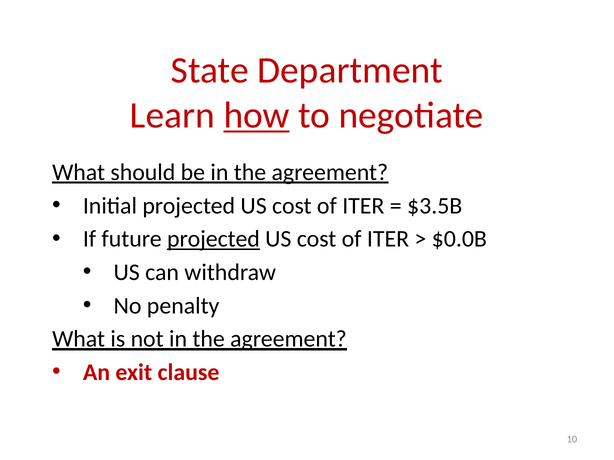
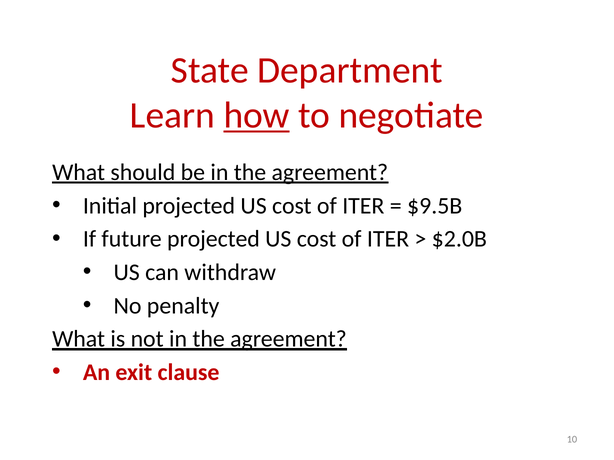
$3.5B: $3.5B -> $9.5B (435, 206)
projected underline: present -> none (213, 239)
$0.0B: $0.0B -> $2.0B (459, 239)
